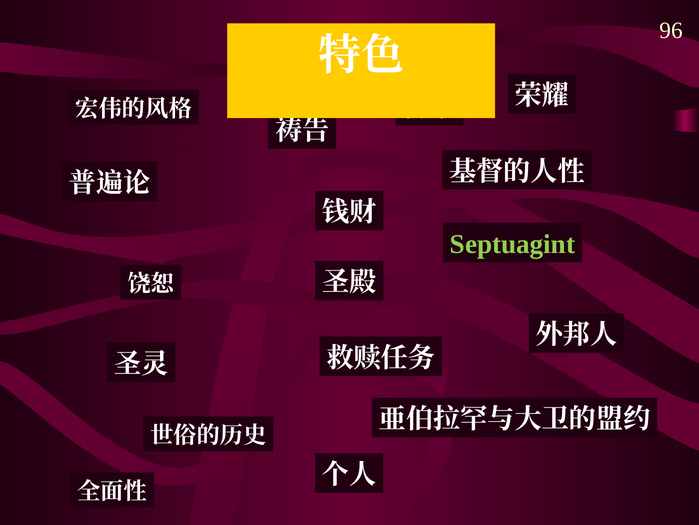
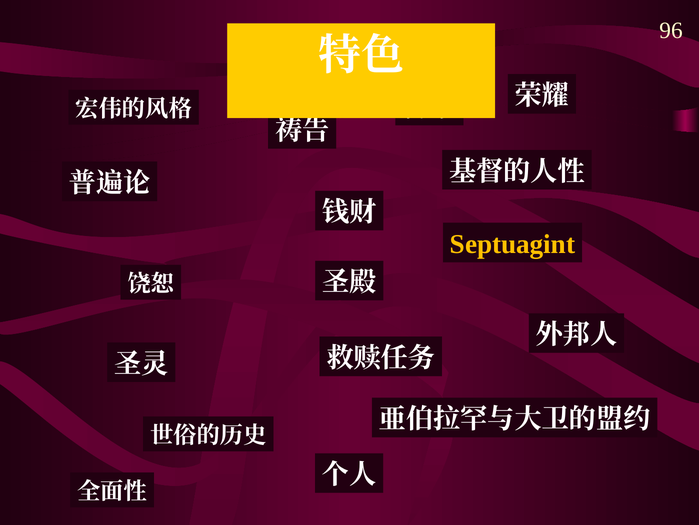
Septuagint colour: light green -> yellow (513, 244)
